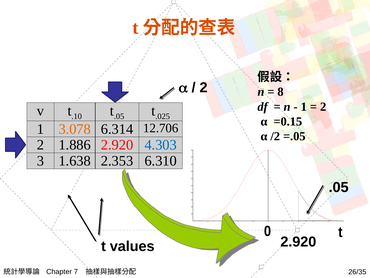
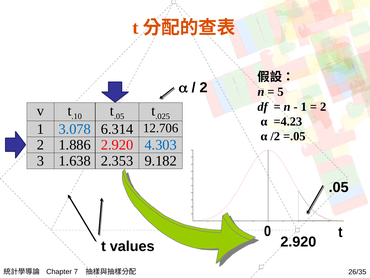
8: 8 -> 5 (281, 92)
=0.15: =0.15 -> =4.23 (288, 121)
3.078 colour: orange -> blue (75, 129)
6.310: 6.310 -> 9.182 (161, 161)
